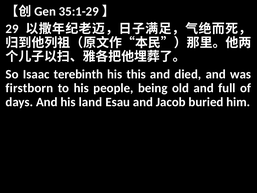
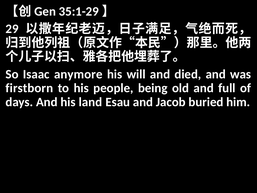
terebinth: terebinth -> anymore (78, 74)
this: this -> will (136, 74)
